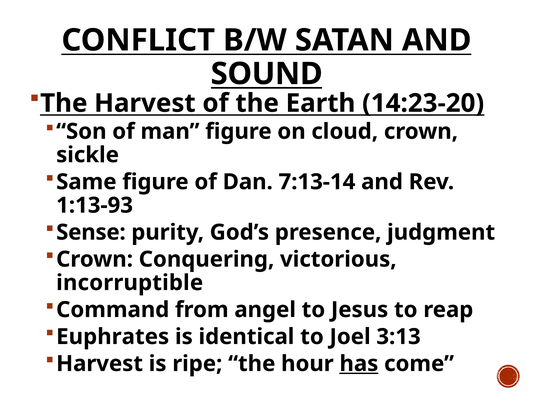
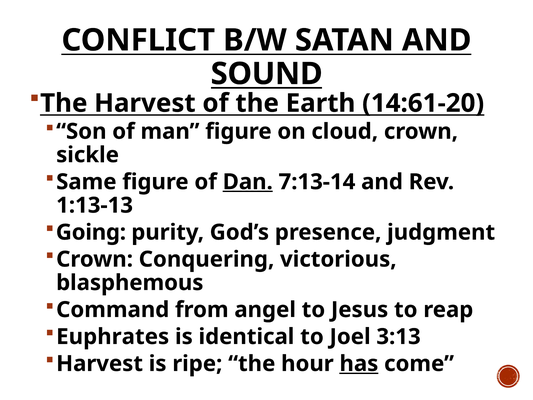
14:23-20: 14:23-20 -> 14:61-20 (423, 103)
Dan underline: none -> present (248, 182)
1:13-93: 1:13-93 -> 1:13-13 (95, 205)
Sense: Sense -> Going (91, 232)
incorruptible: incorruptible -> blasphemous (130, 283)
